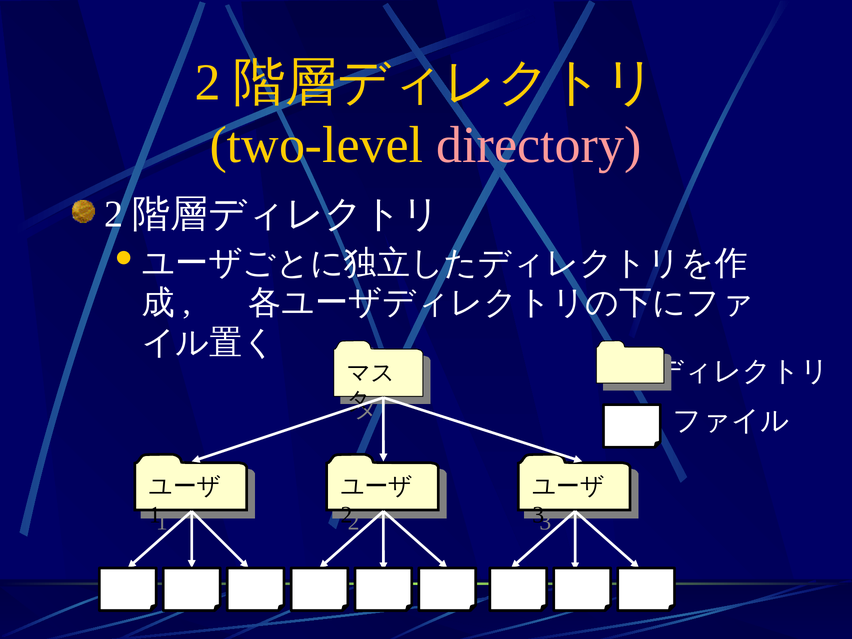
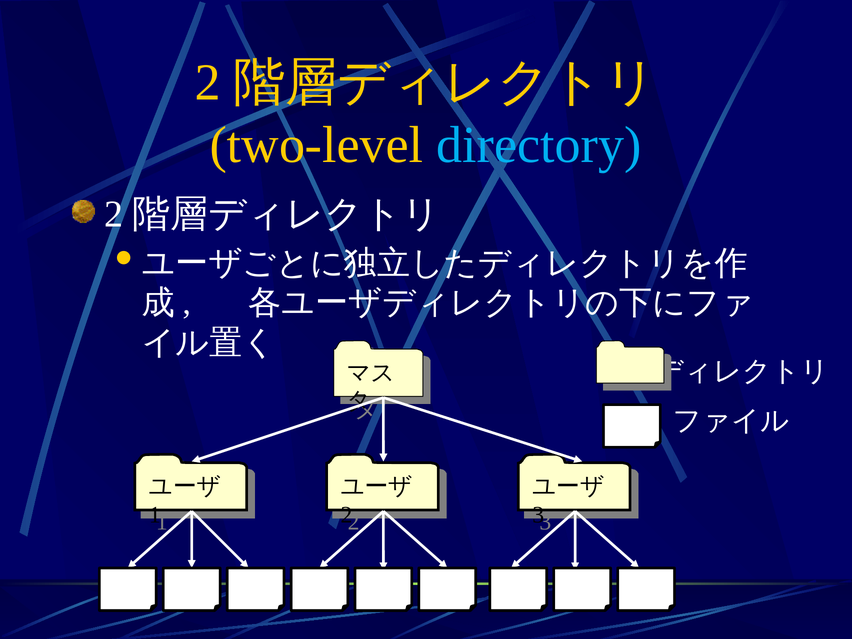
directory colour: pink -> light blue (539, 145)
